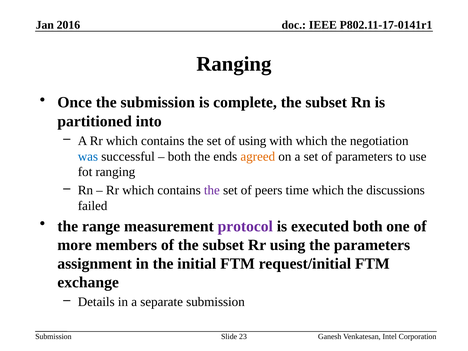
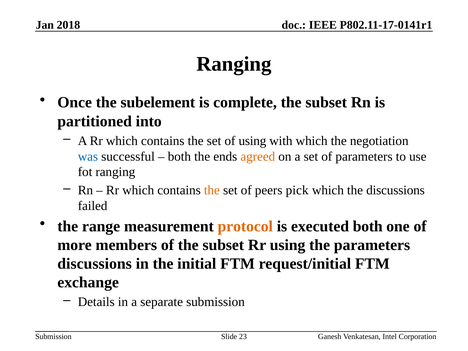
2016: 2016 -> 2018 (68, 25)
the submission: submission -> subelement (158, 103)
the colour: purple -> orange (212, 190)
time: time -> pick (297, 190)
protocol colour: purple -> orange (245, 226)
assignment: assignment -> discussions (95, 264)
